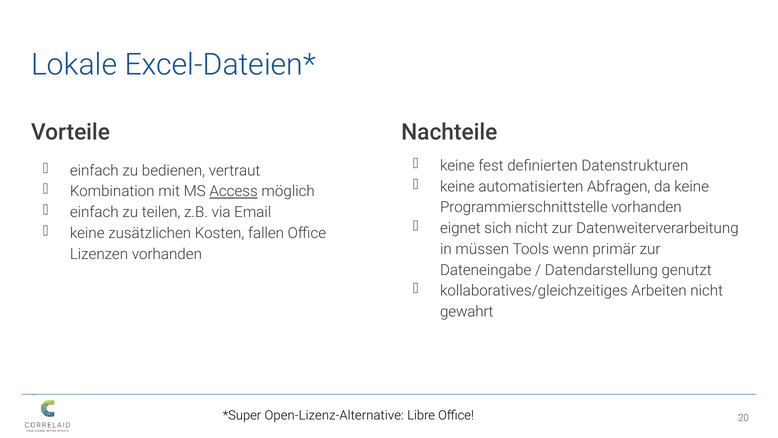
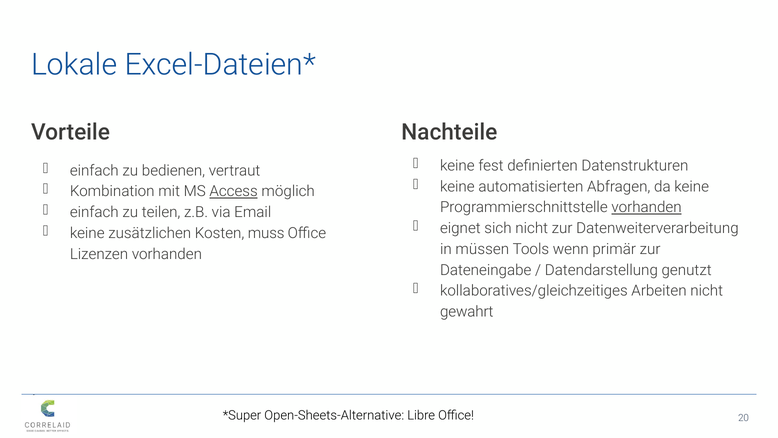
vorhanden underline: none -> present (647, 207)
fallen: fallen -> muss (266, 233)
Open-Lizenz-Alternative: Open-Lizenz-Alternative -> Open-Sheets-Alternative (334, 415)
